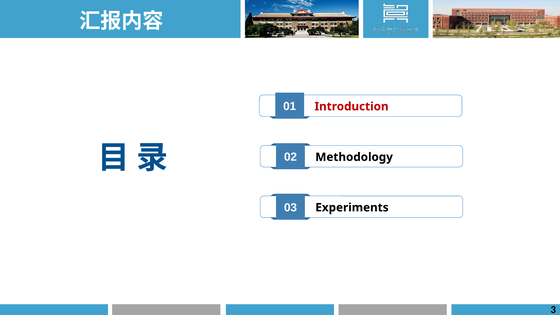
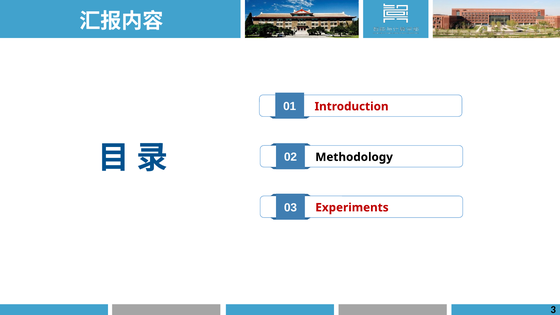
Experiments colour: black -> red (352, 208)
